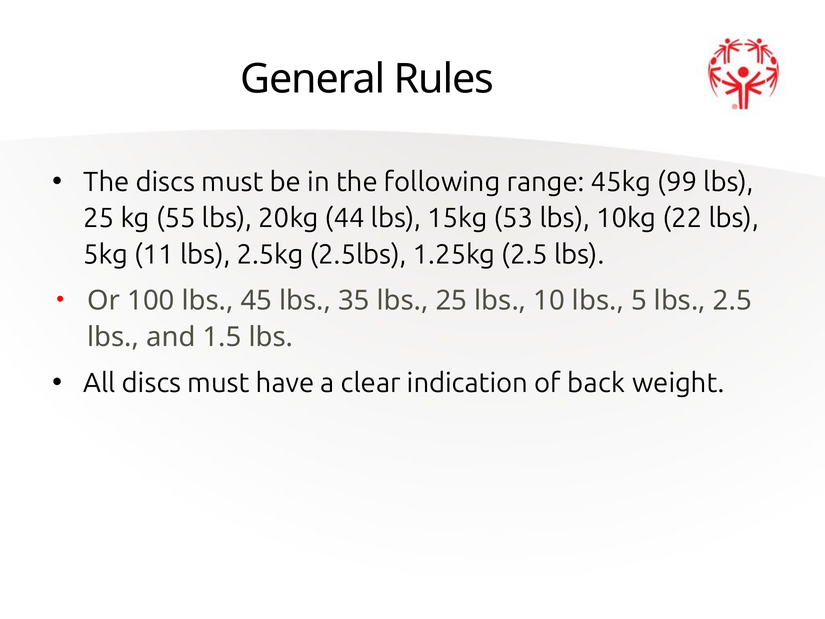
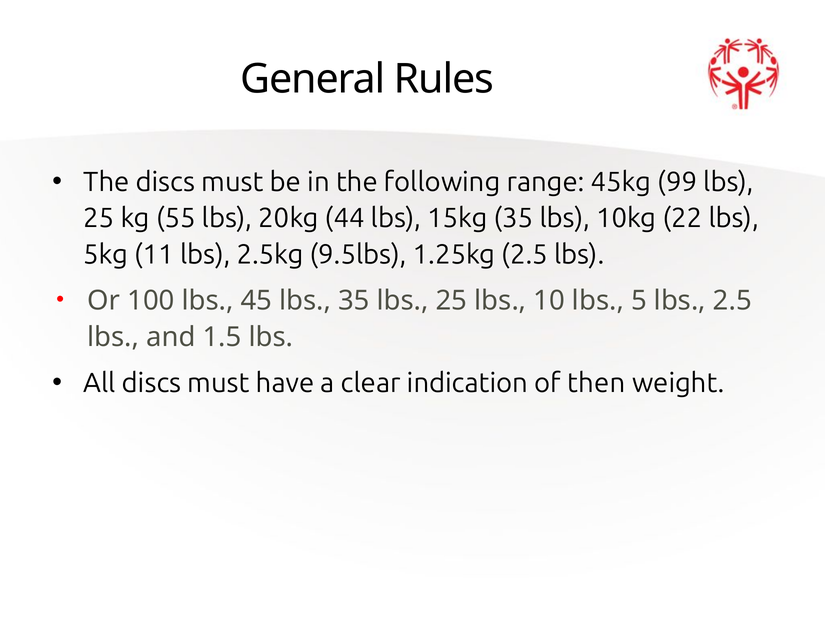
15kg 53: 53 -> 35 (514, 218)
2.5lbs: 2.5lbs -> 9.5lbs (358, 255)
back: back -> then (596, 383)
